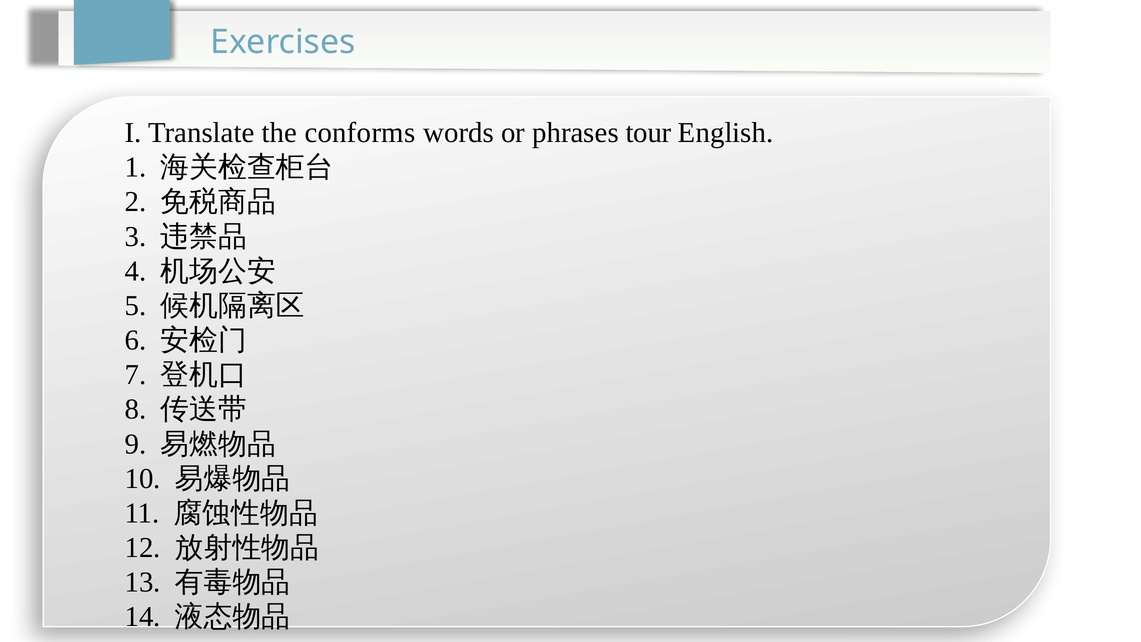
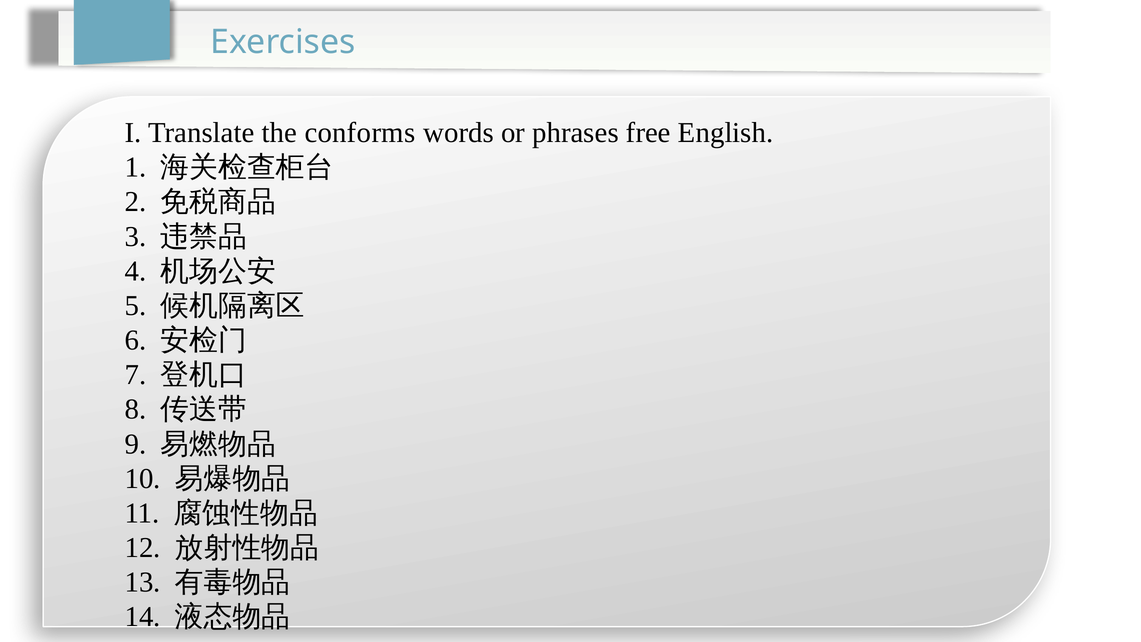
tour: tour -> free (648, 133)
